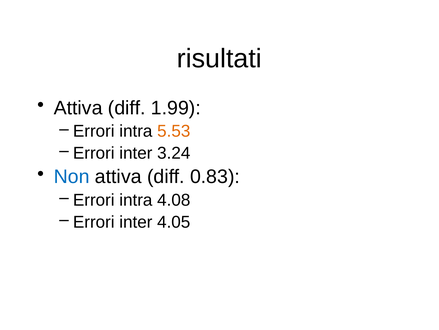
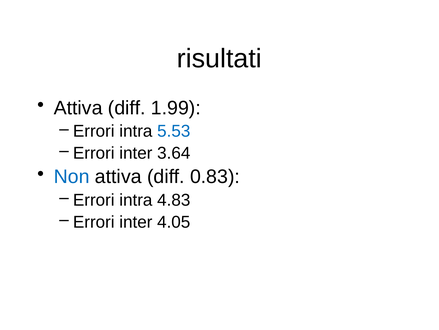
5.53 colour: orange -> blue (174, 131)
3.24: 3.24 -> 3.64 (174, 153)
4.08: 4.08 -> 4.83 (174, 200)
